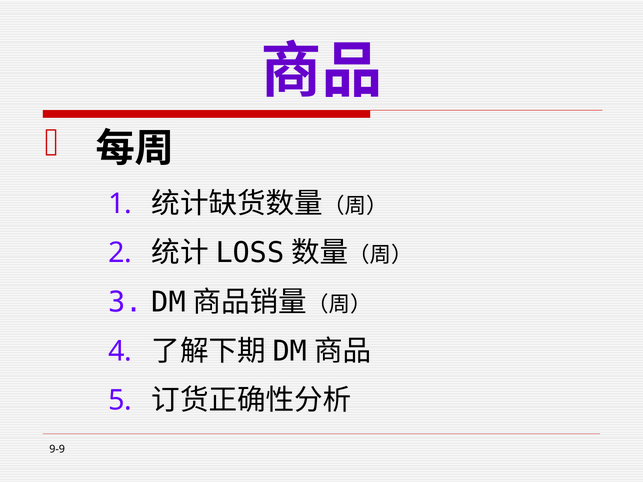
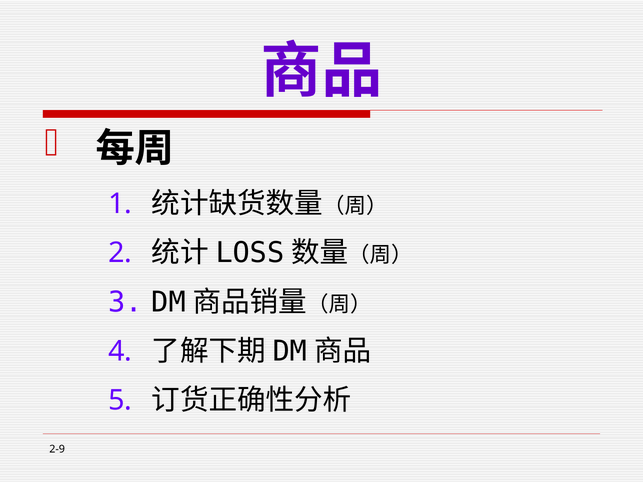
9-9: 9-9 -> 2-9 (57, 450)
